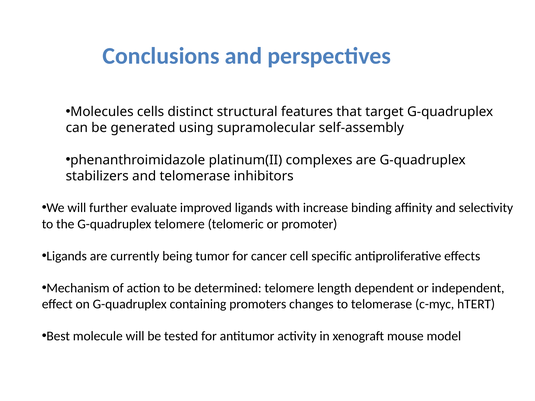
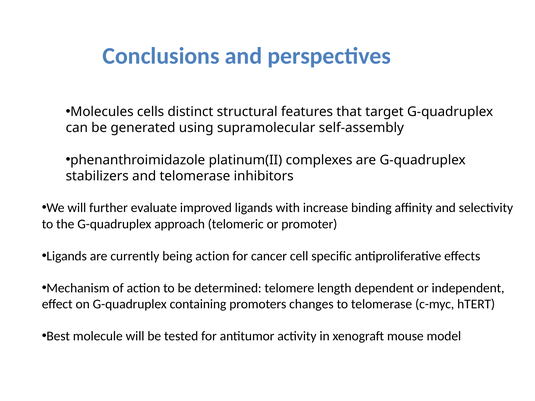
G-quadruplex telomere: telomere -> approach (180, 224)
being tumor: tumor -> action (212, 256)
